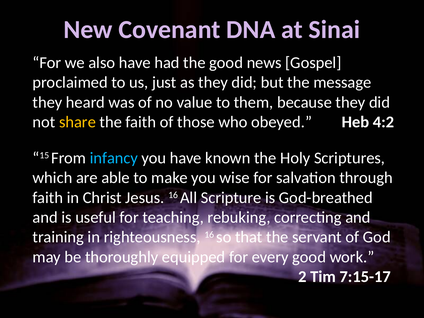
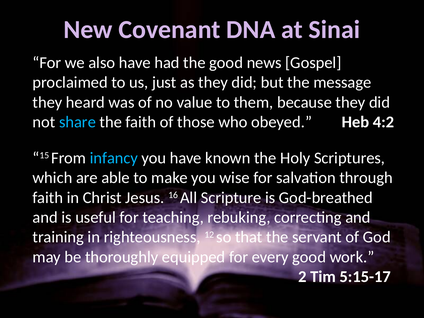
share colour: yellow -> light blue (78, 122)
righteousness 16: 16 -> 12 (209, 235)
7:15-17: 7:15-17 -> 5:15-17 (365, 277)
